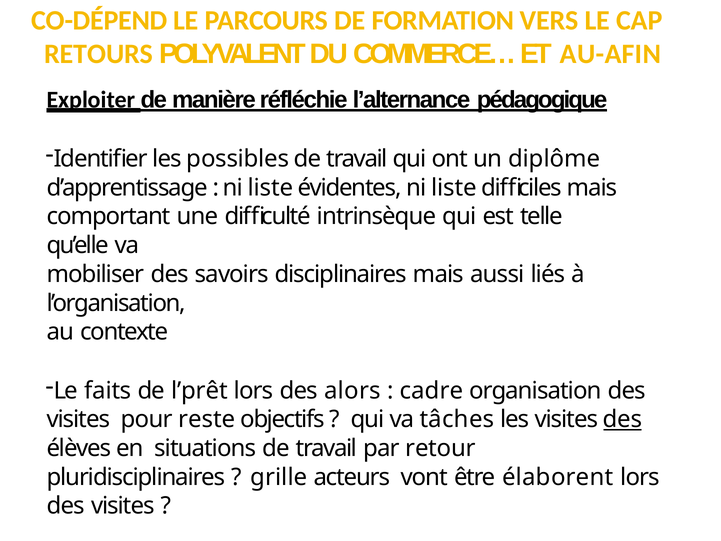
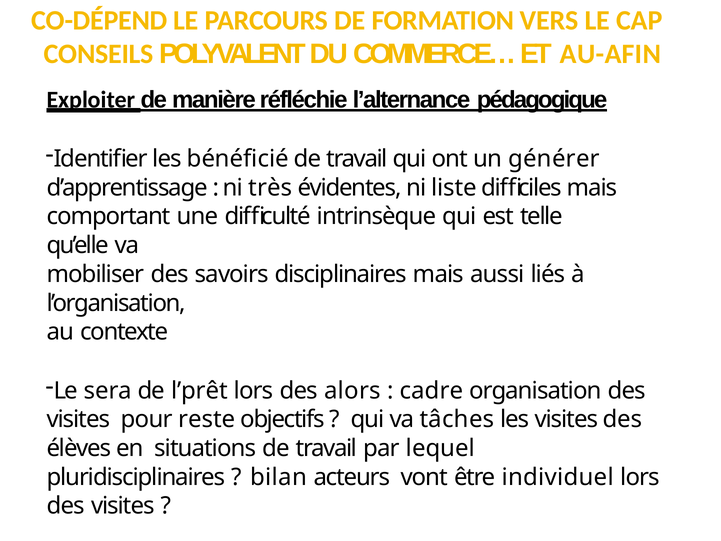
RETOURS: RETOURS -> CONSEILS (99, 54)
possibles: possibles -> bénéficié (238, 159)
diplôme: diplôme -> générer (554, 159)
liste: liste -> très (270, 188)
faits: faits -> sera (108, 390)
des underline: present -> none (623, 419)
retour: retour -> lequel (440, 448)
grille: grille -> bilan (279, 477)
élaborent: élaborent -> individuel (558, 477)
